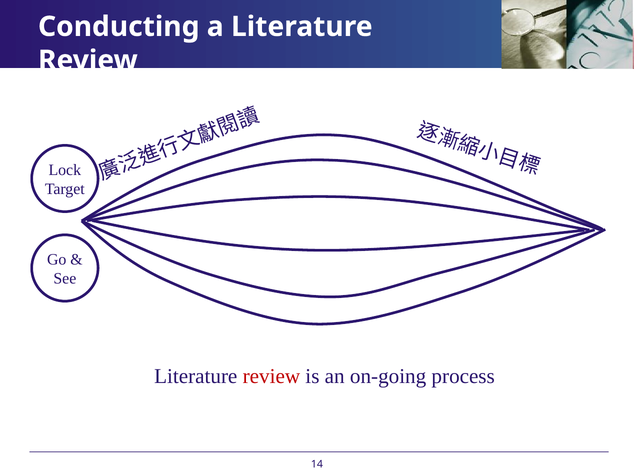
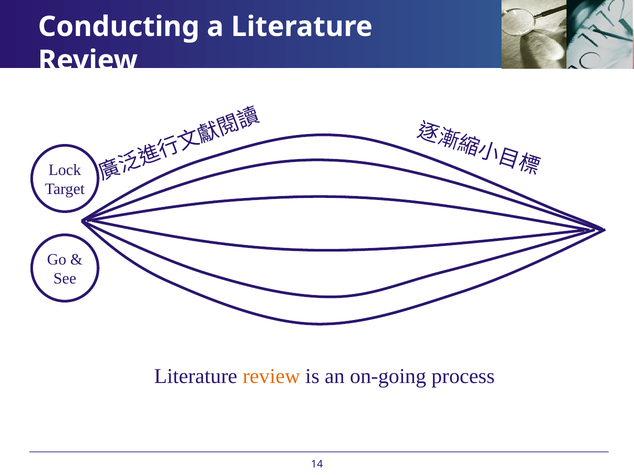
review colour: red -> orange (271, 377)
